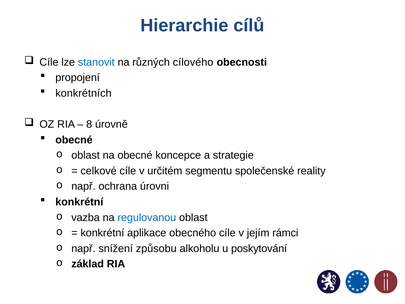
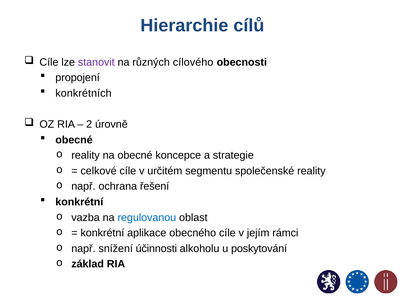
stanovit colour: blue -> purple (96, 62)
8: 8 -> 2 (89, 124)
oblast: oblast -> reality (86, 155)
úrovni: úrovni -> řešení (155, 186)
způsobu: způsobu -> účinnosti (156, 248)
